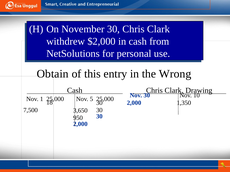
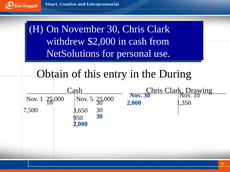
Wrong: Wrong -> During (175, 74)
